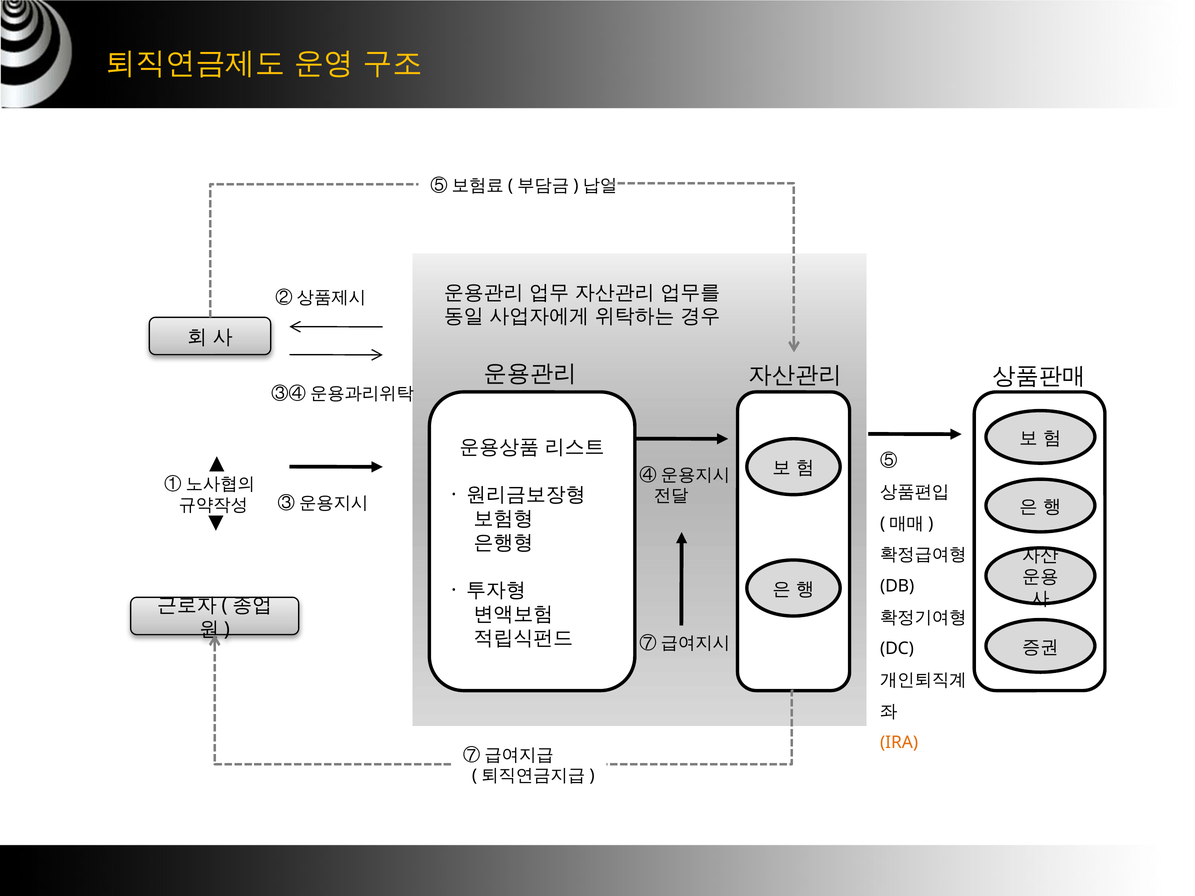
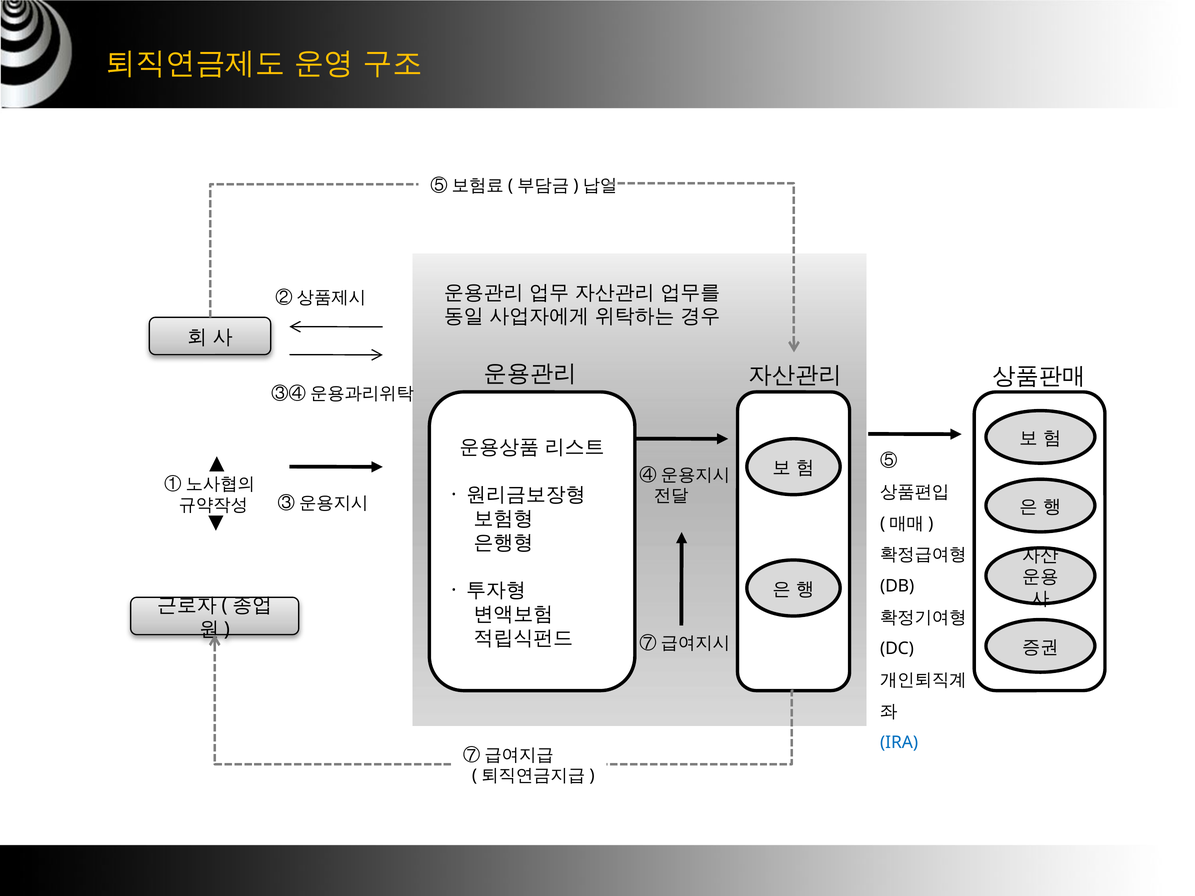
IRA colour: orange -> blue (899, 743)
